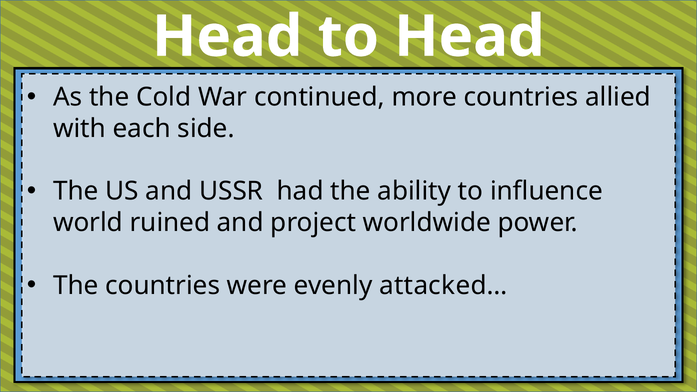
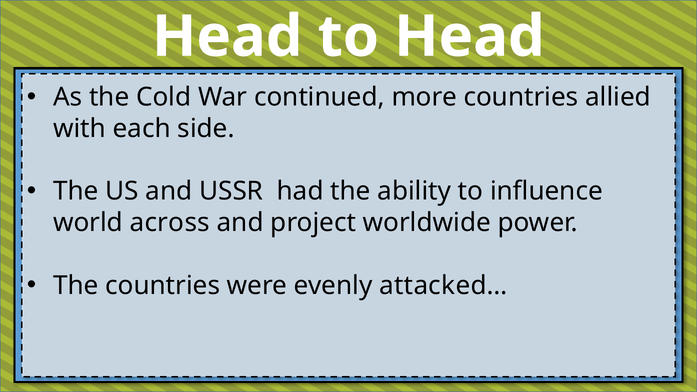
ruined: ruined -> across (170, 223)
